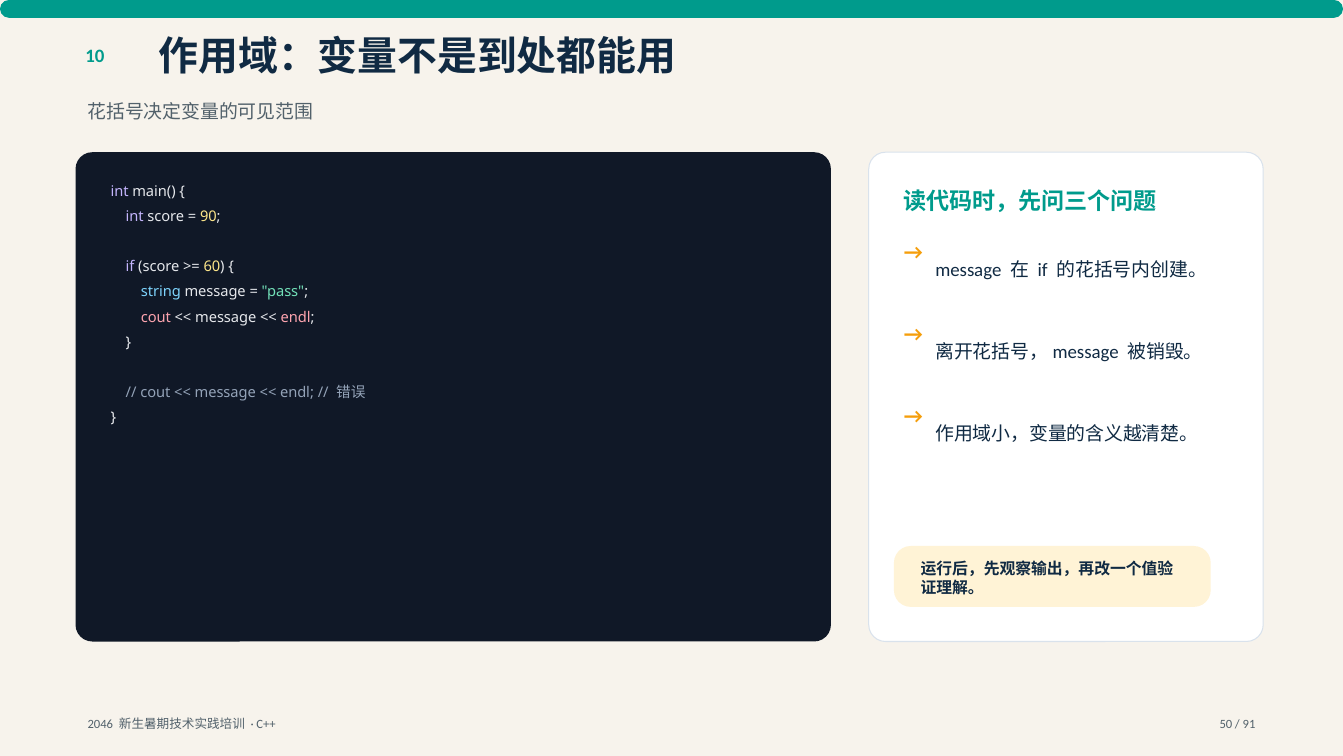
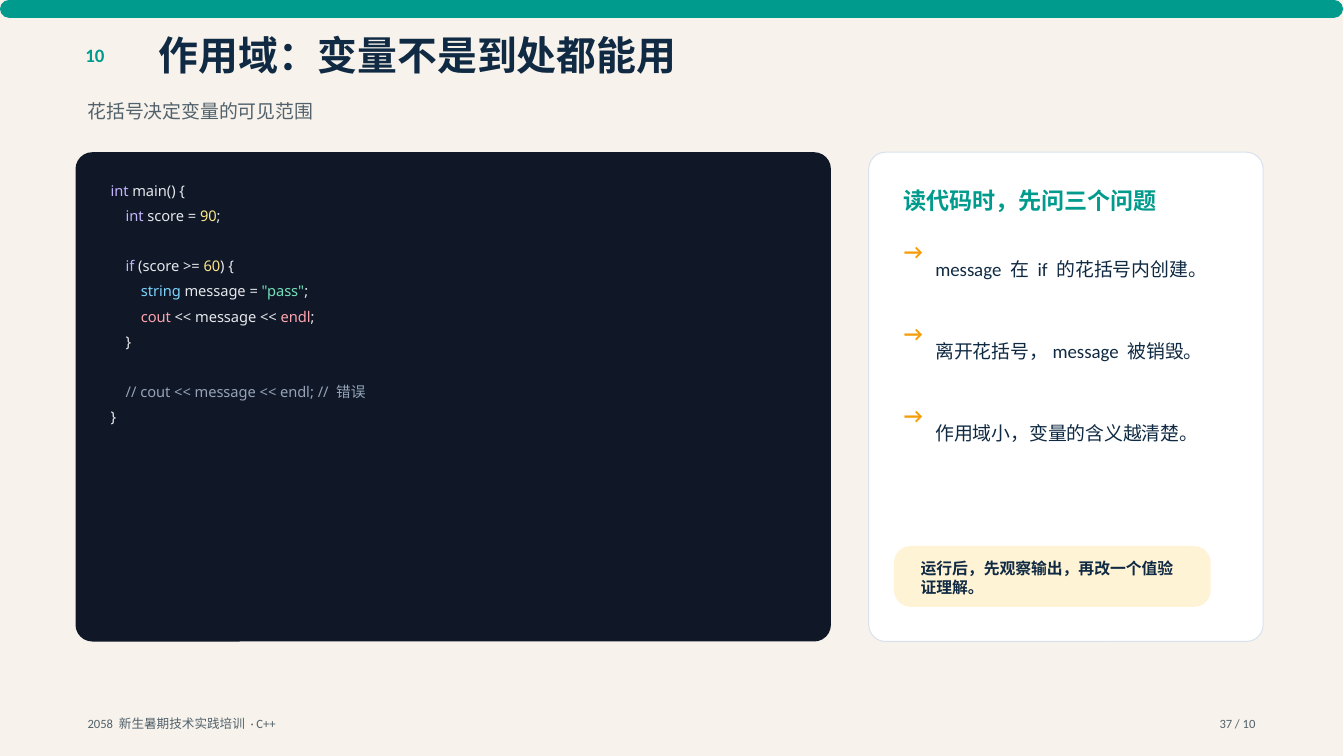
2046: 2046 -> 2058 (100, 724)
50: 50 -> 37 (1226, 724)
91: 91 -> 10 (1249, 724)
